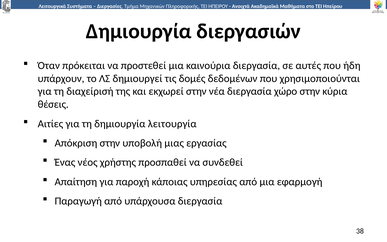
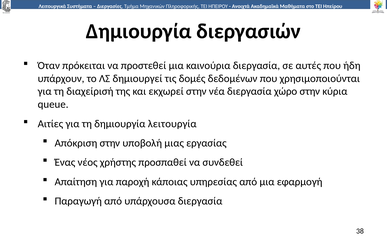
θέσεις: θέσεις -> queue (53, 104)
